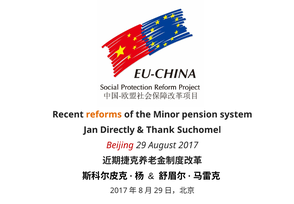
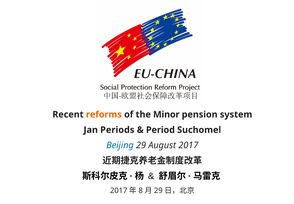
Directly: Directly -> Periods (117, 130)
Thank: Thank -> Period (160, 130)
Beijing colour: red -> blue (120, 145)
